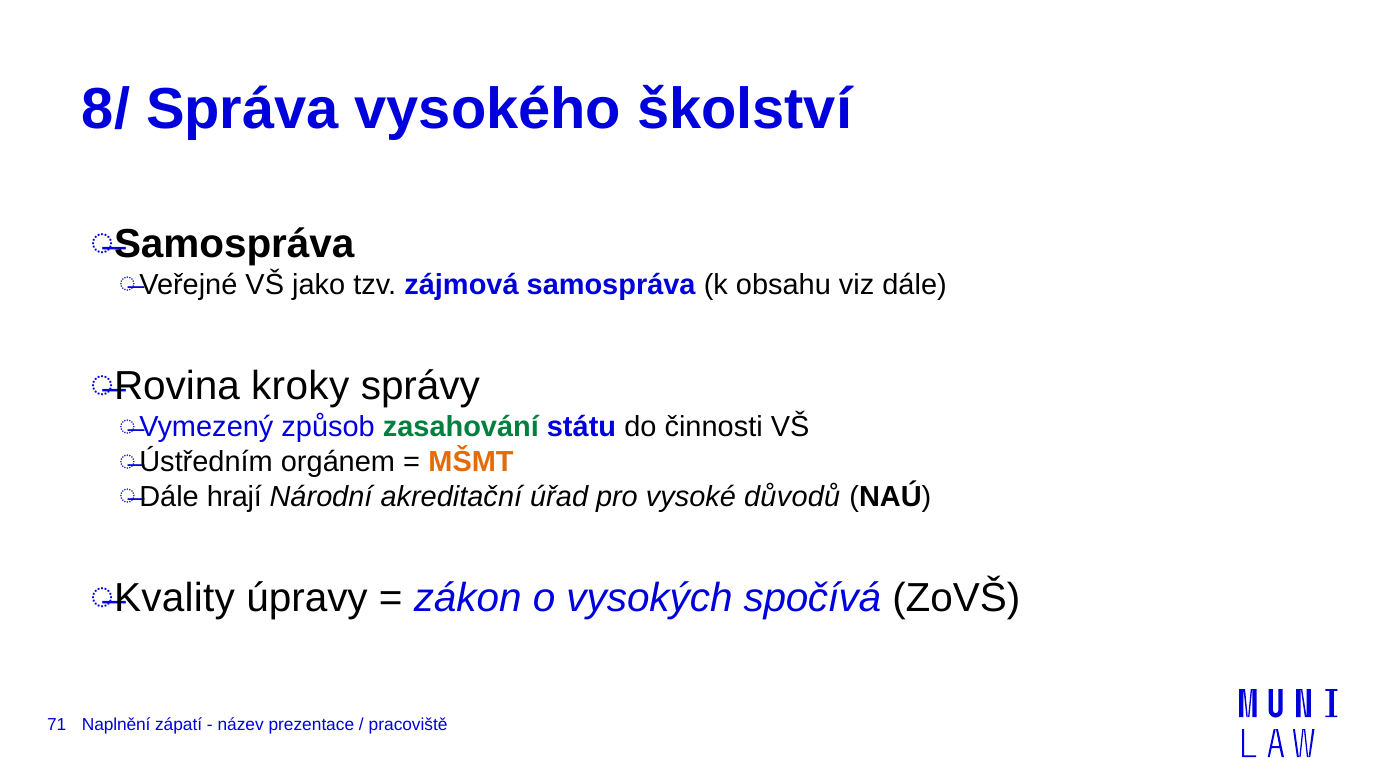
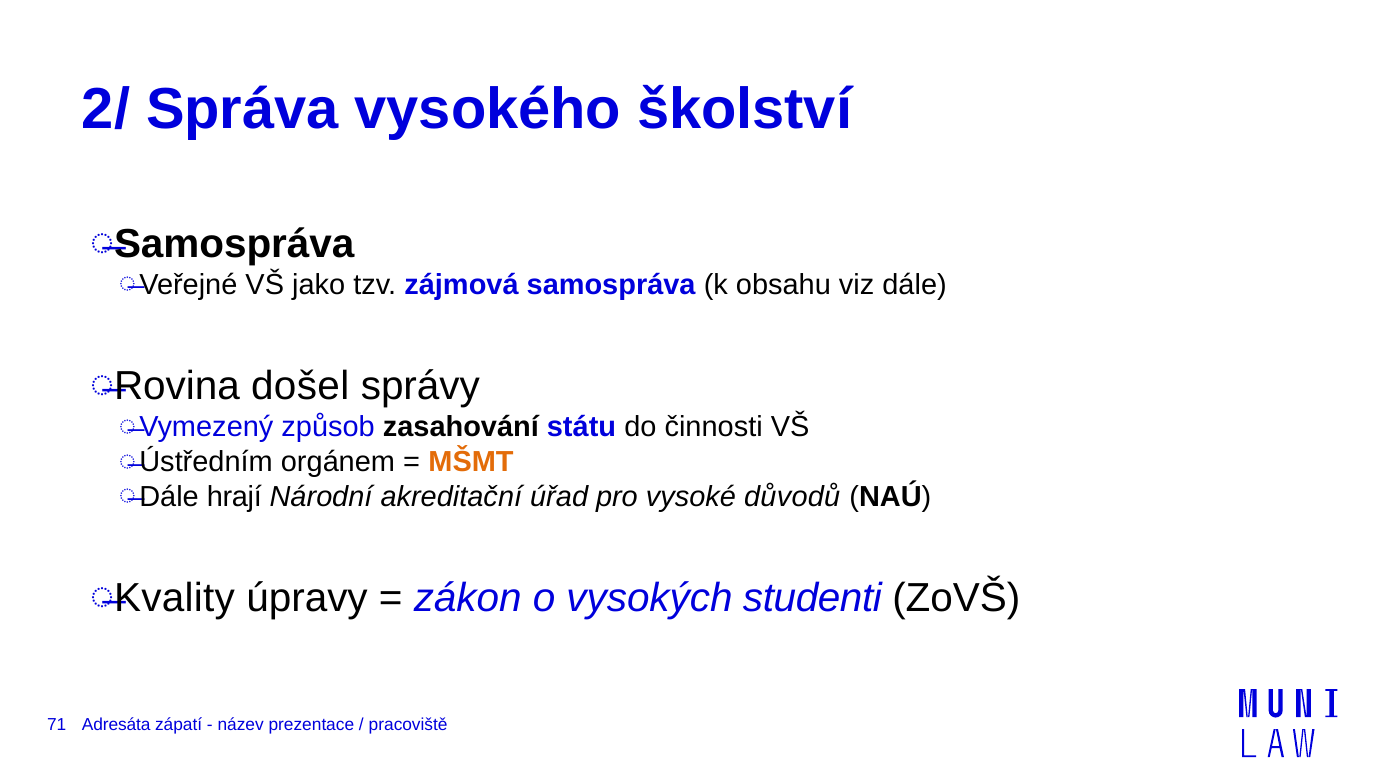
8/: 8/ -> 2/ (106, 109)
kroky: kroky -> došel (300, 386)
zasahování colour: green -> black (461, 427)
spočívá: spočívá -> studenti (812, 598)
Naplnění: Naplnění -> Adresáta (116, 725)
